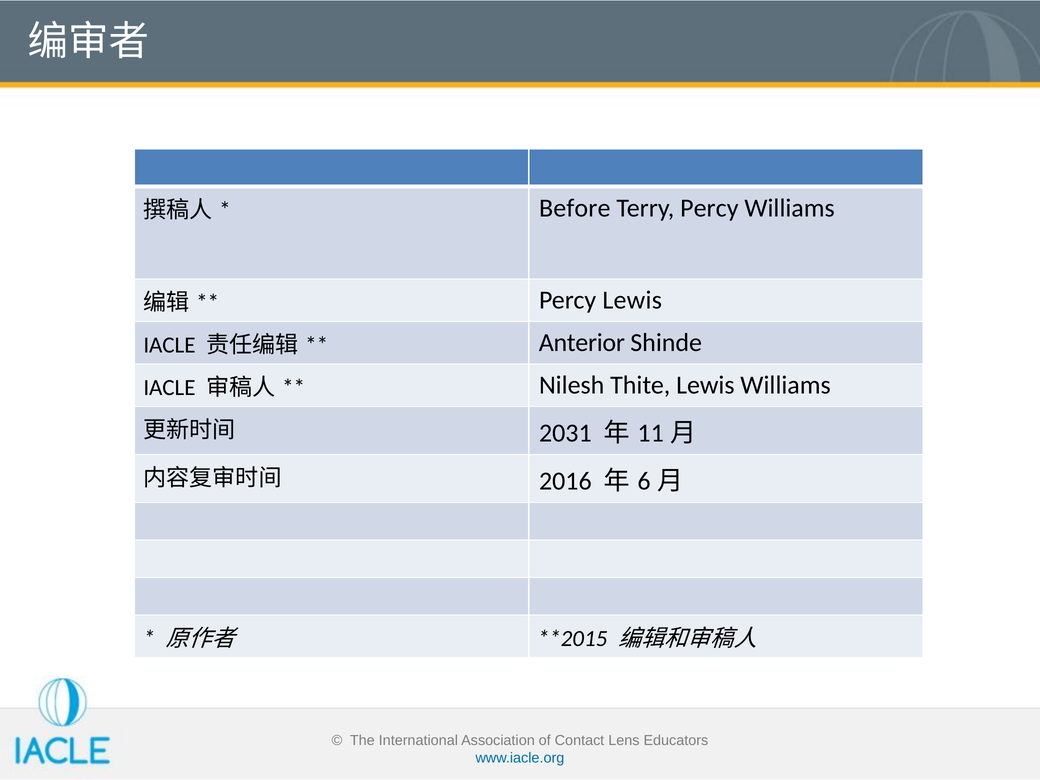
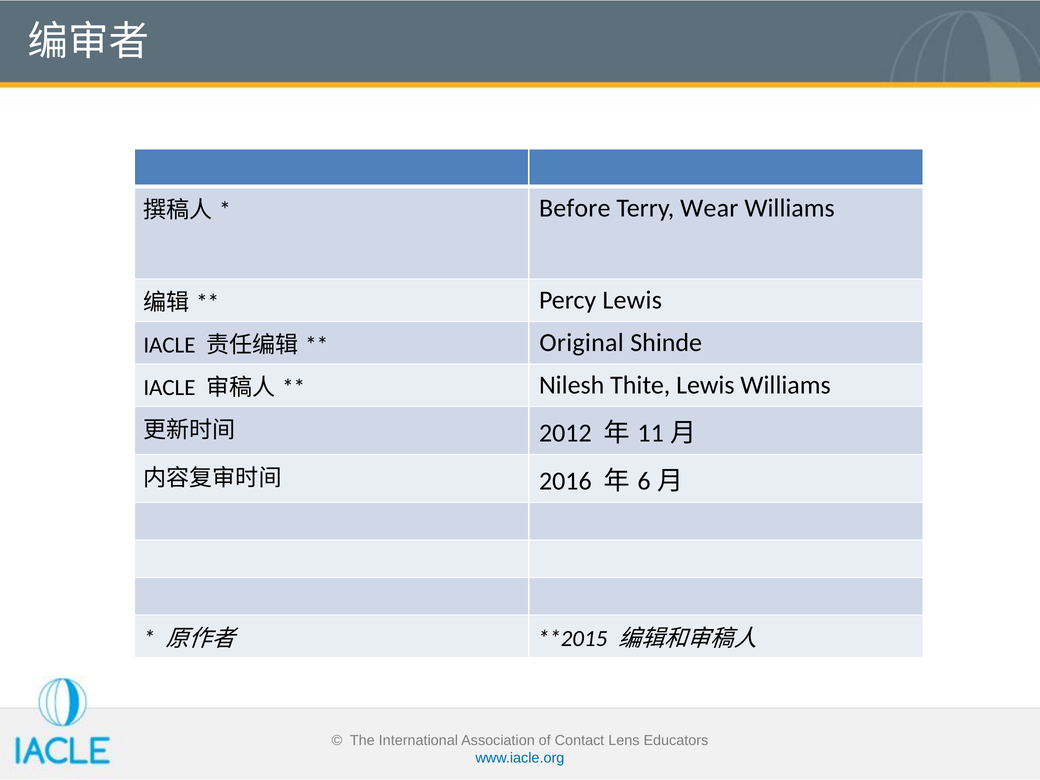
Terry Percy: Percy -> Wear (709, 208)
Anterior: Anterior -> Original (582, 343)
2031: 2031 -> 2012 (565, 433)
